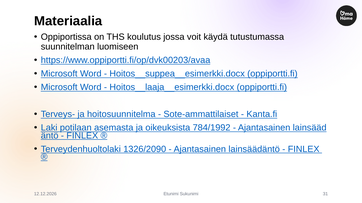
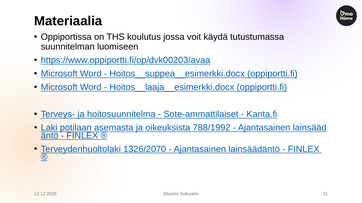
784/1992: 784/1992 -> 788/1992 (212, 128)
1326/2090: 1326/2090 -> 1326/2070 (145, 150)
